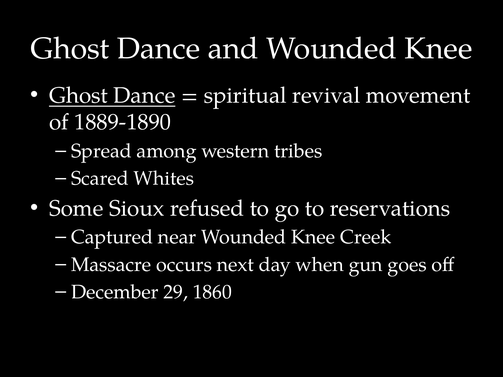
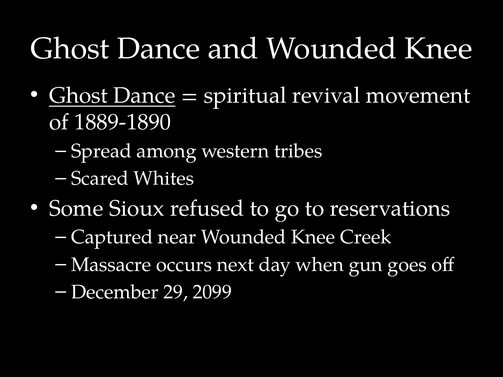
1860: 1860 -> 2099 (212, 292)
